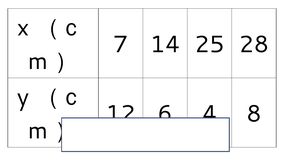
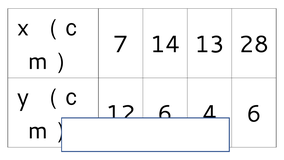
25: 25 -> 13 (210, 44)
8: 8 -> 6 (254, 114)
